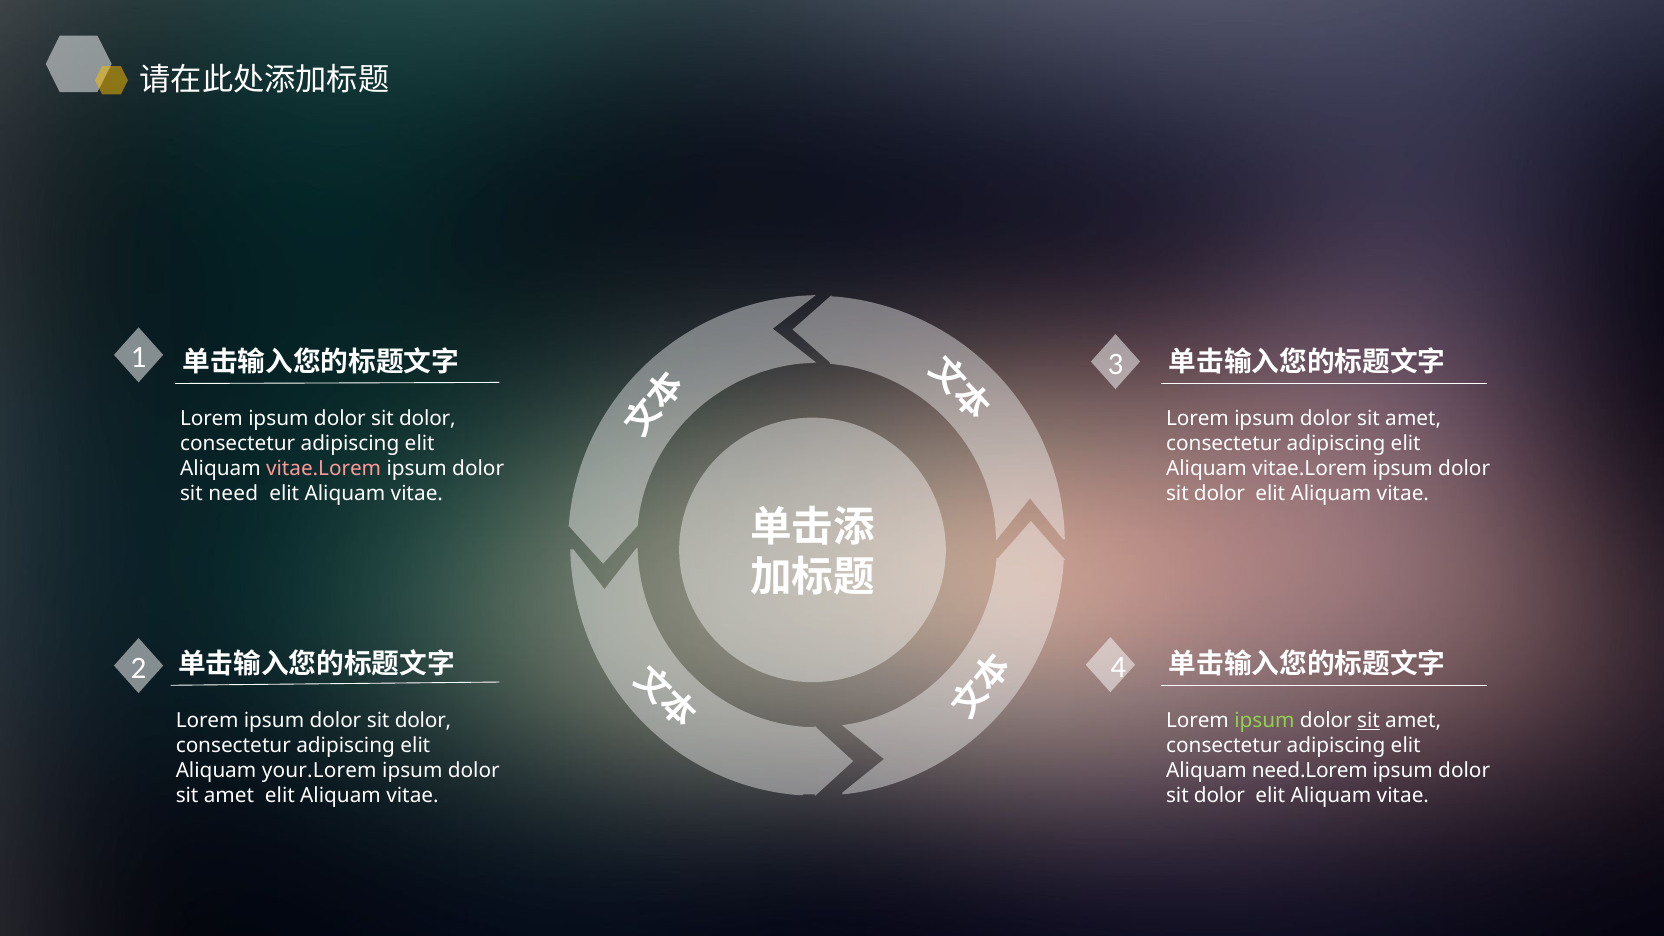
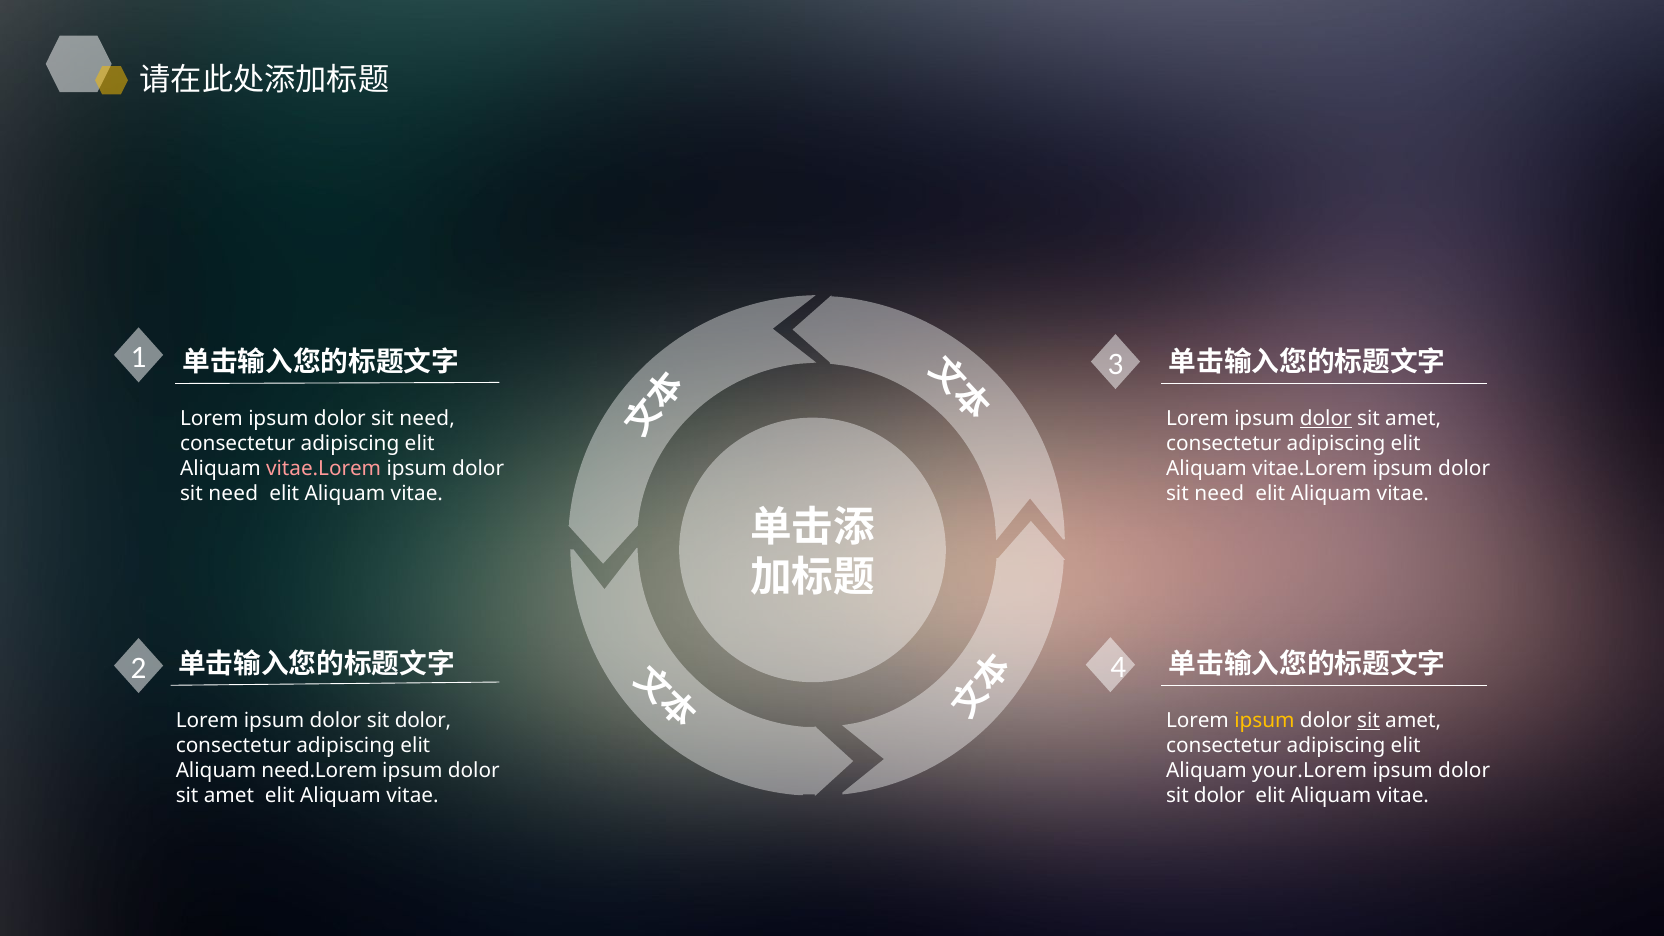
dolor: dolor -> need (427, 419)
dolor underline: none -> present (1326, 419)
dolor: dolor -> need (1219, 494)
ipsum colour: light green -> yellow (1264, 721)
your.Lorem: your.Lorem -> need.Lorem (319, 771)
need.Lorem: need.Lorem -> your.Lorem (1310, 771)
